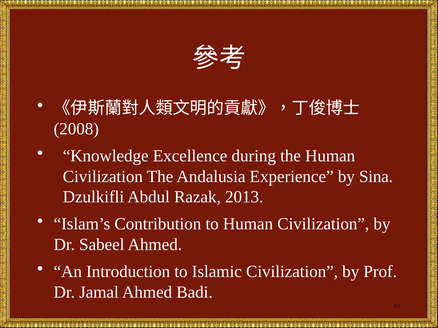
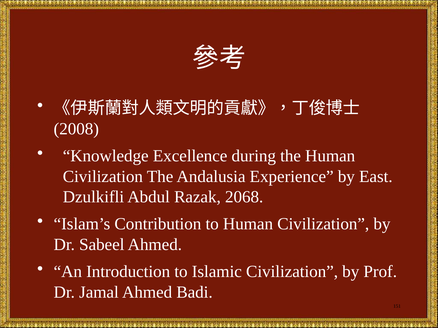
Sina: Sina -> East (376, 177)
2013: 2013 -> 2068 (244, 197)
